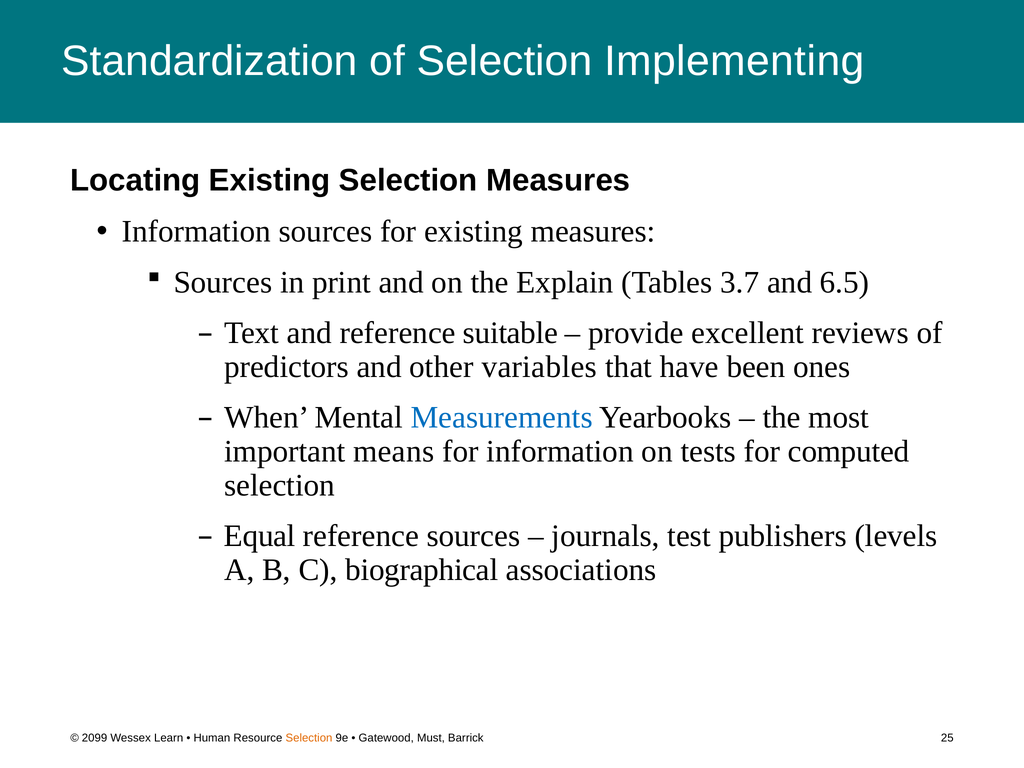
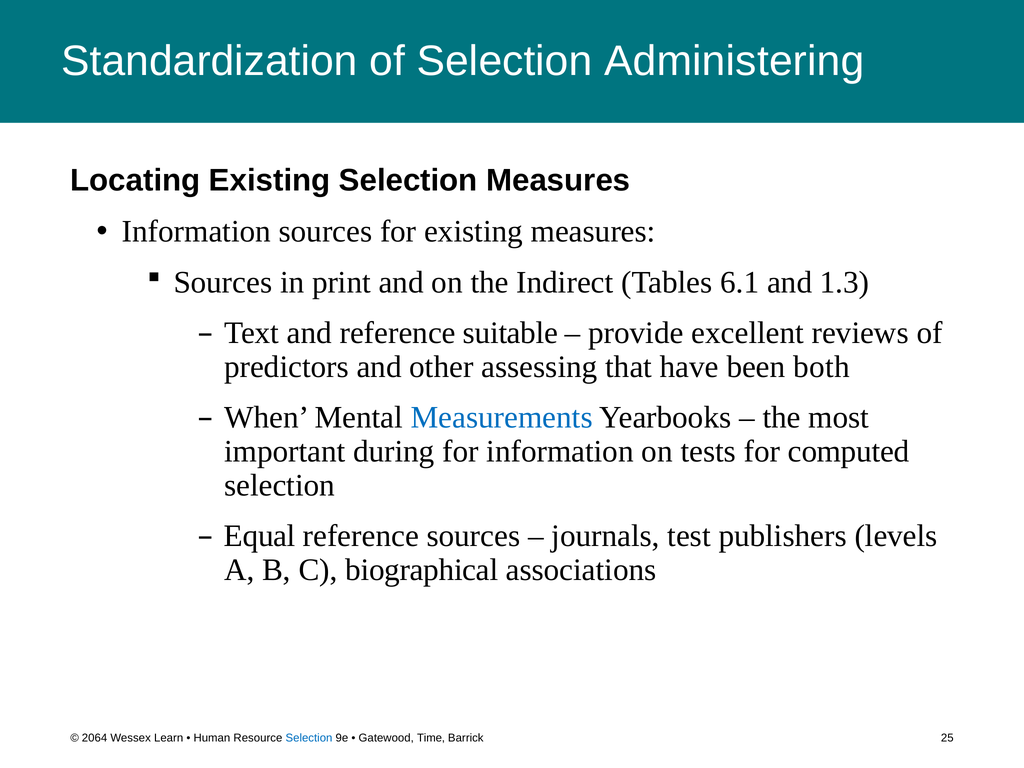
Implementing: Implementing -> Administering (734, 61)
Explain: Explain -> Indirect (565, 282)
3.7: 3.7 -> 6.1 (740, 282)
6.5: 6.5 -> 1.3 (845, 282)
variables: variables -> assessing (539, 367)
ones: ones -> both (822, 367)
means: means -> during (394, 451)
2099: 2099 -> 2064 (95, 738)
Selection colour: orange -> blue (309, 738)
Must: Must -> Time (431, 738)
